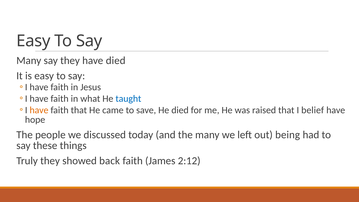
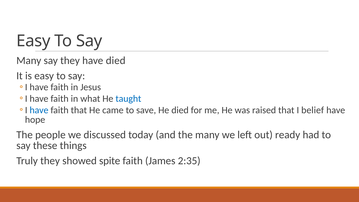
have colour: orange -> blue (39, 110)
being: being -> ready (288, 135)
back: back -> spite (110, 161)
2:12: 2:12 -> 2:35 (189, 161)
